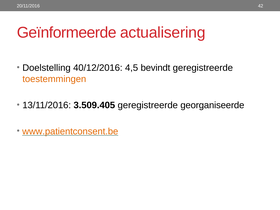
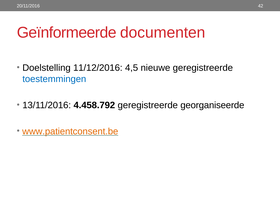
actualisering: actualisering -> documenten (163, 33)
40/12/2016: 40/12/2016 -> 11/12/2016 (98, 68)
bevindt: bevindt -> nieuwe (155, 68)
toestemmingen colour: orange -> blue (54, 79)
3.509.405: 3.509.405 -> 4.458.792 (94, 105)
